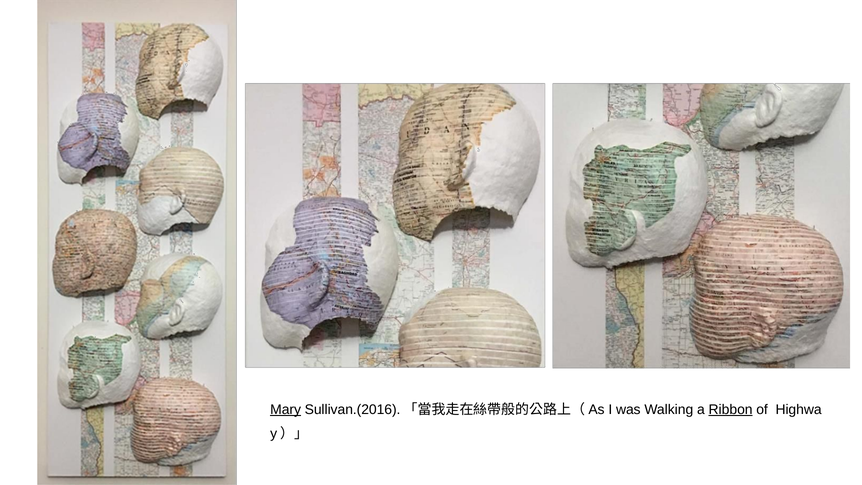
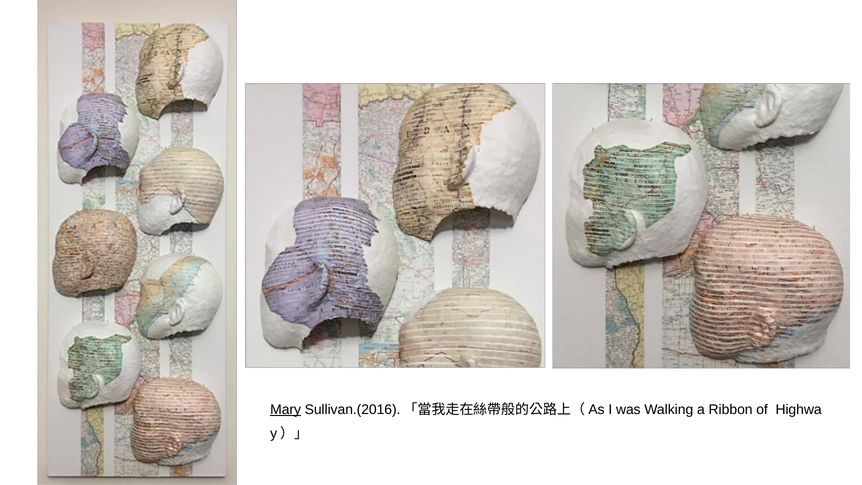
Ribbon underline: present -> none (731, 409)
